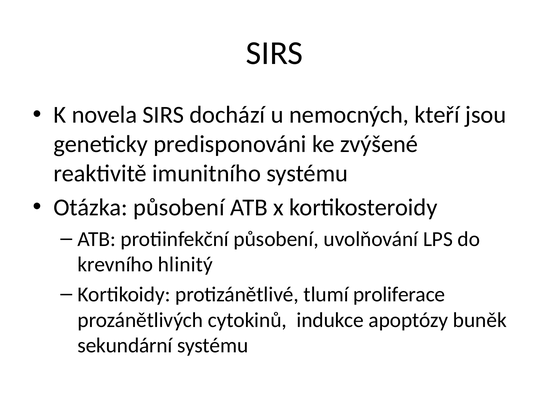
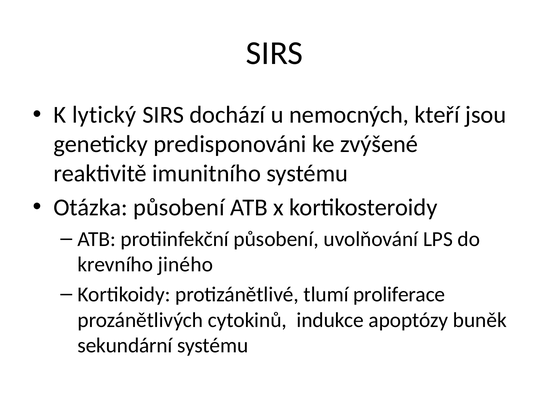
novela: novela -> lytický (104, 115)
hlinitý: hlinitý -> jiného (185, 265)
